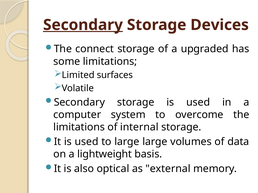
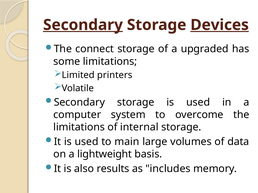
Devices underline: none -> present (220, 25)
surfaces: surfaces -> printers (115, 75)
to large: large -> main (127, 142)
optical: optical -> results (113, 169)
external: external -> includes (168, 169)
